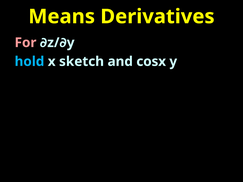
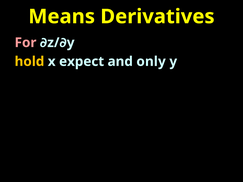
hold colour: light blue -> yellow (29, 62)
sketch: sketch -> expect (82, 62)
cosx: cosx -> only (151, 62)
